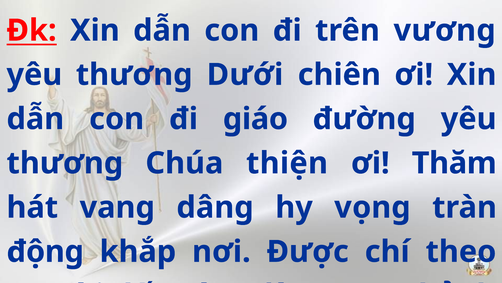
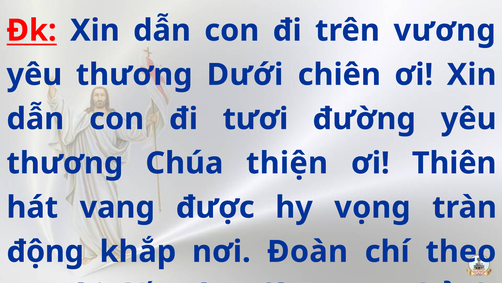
giáo: giáo -> tươi (255, 119)
Thăm: Thăm -> Thiên (454, 163)
dâng: dâng -> được (215, 207)
Được: Được -> Đoàn (308, 251)
